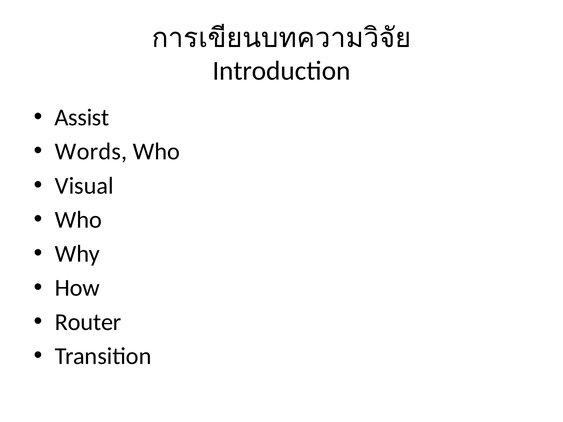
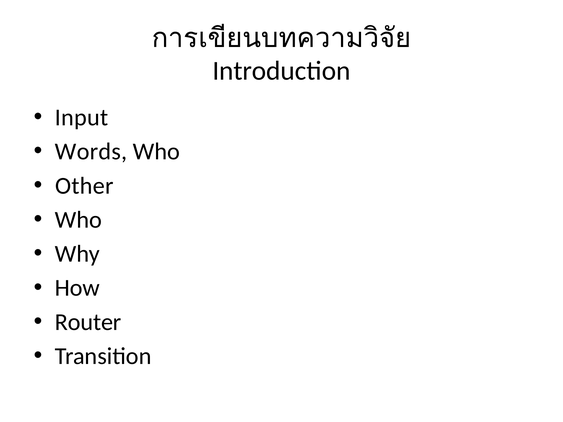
Assist: Assist -> Input (82, 118)
Visual: Visual -> Other (84, 186)
